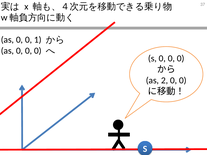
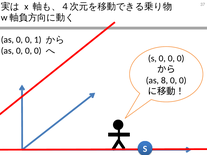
2: 2 -> 8 (164, 81)
